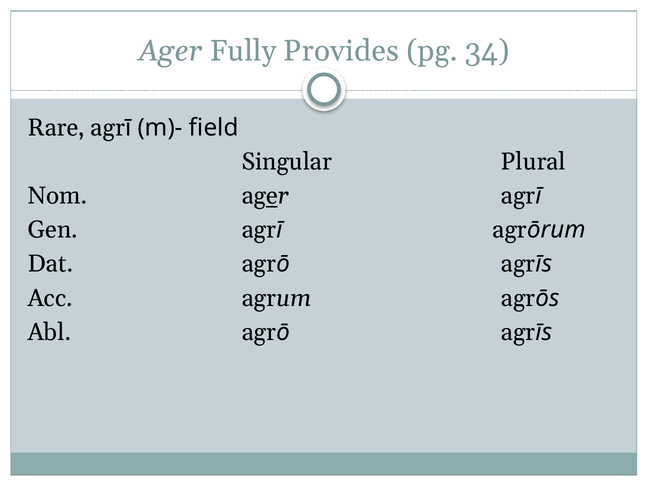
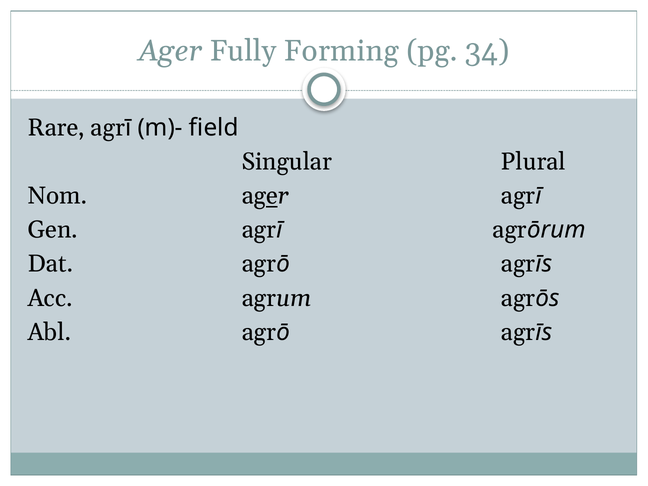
Provides: Provides -> Forming (341, 51)
